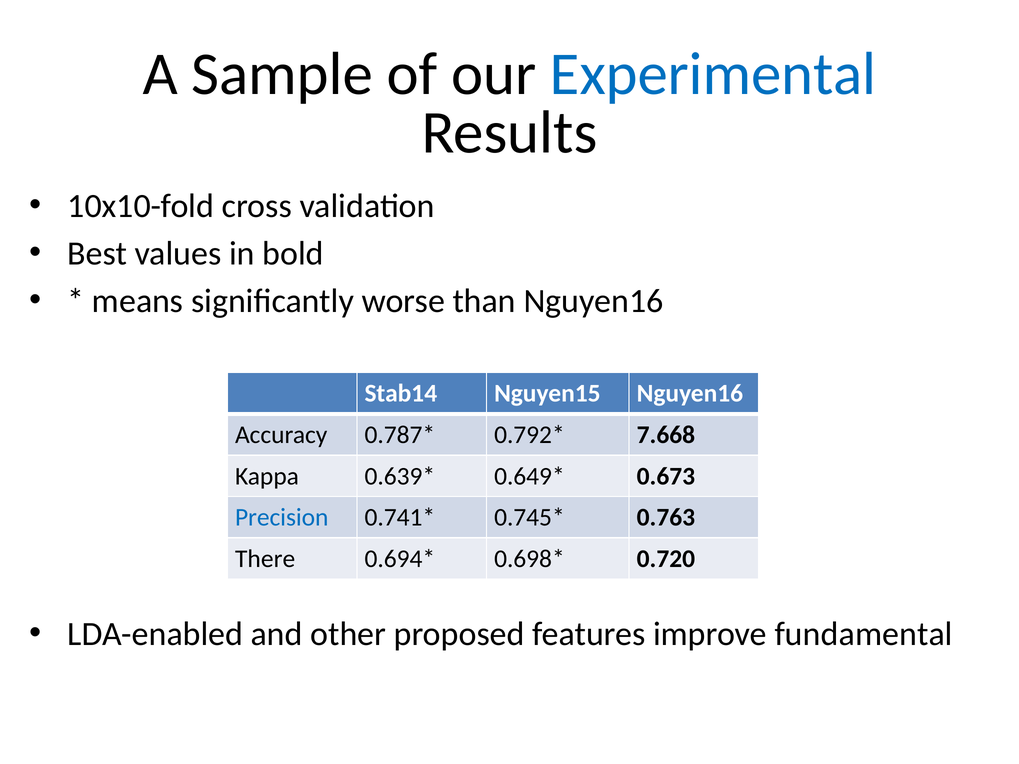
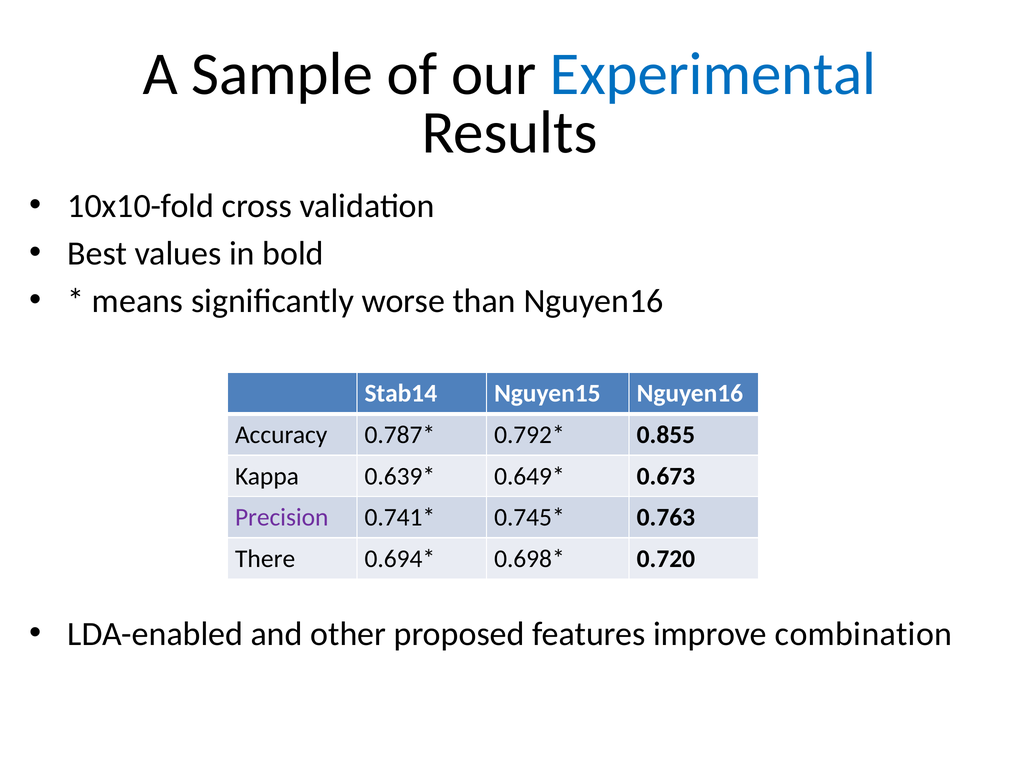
7.668: 7.668 -> 0.855 (666, 435)
Precision colour: blue -> purple (282, 518)
fundamental: fundamental -> combination (864, 634)
